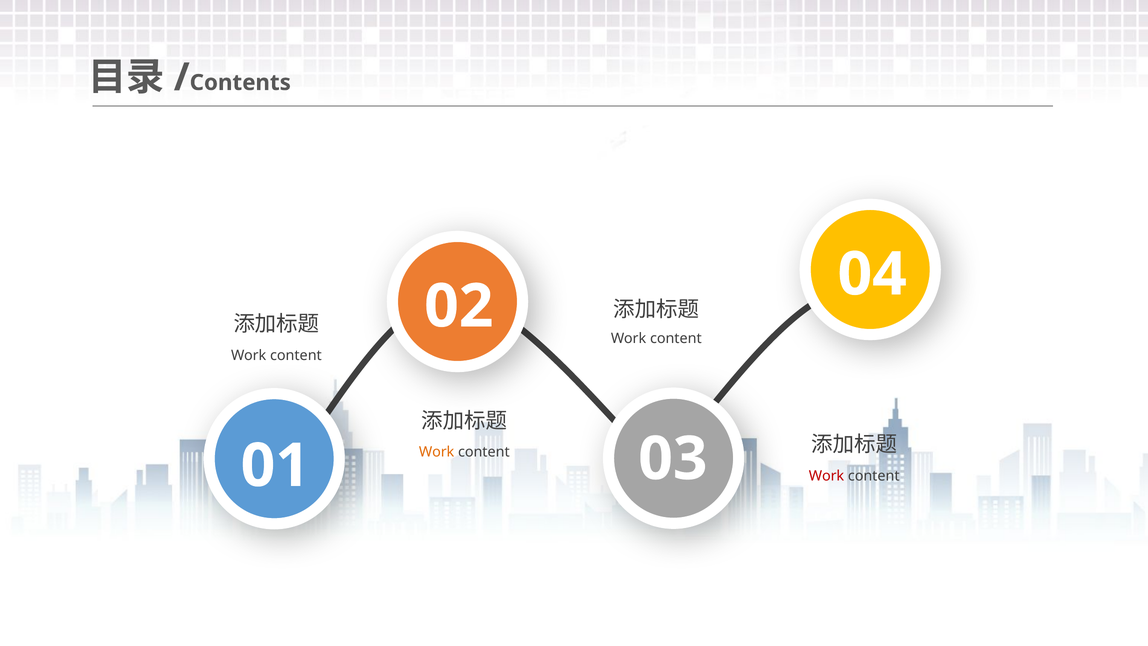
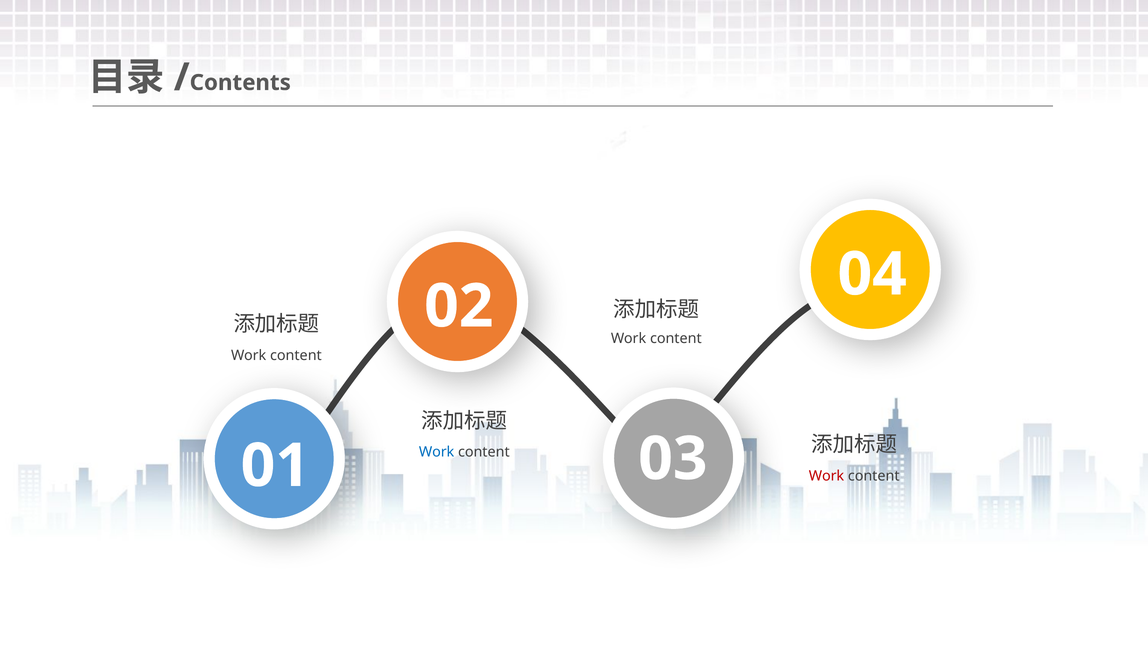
Work colour: orange -> blue (437, 452)
